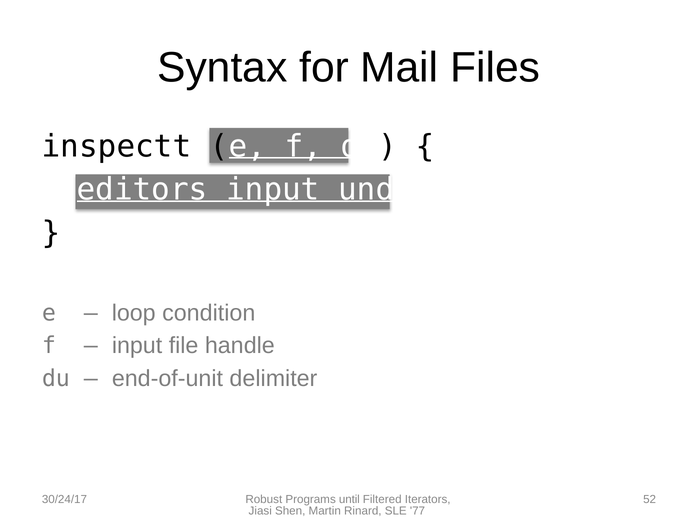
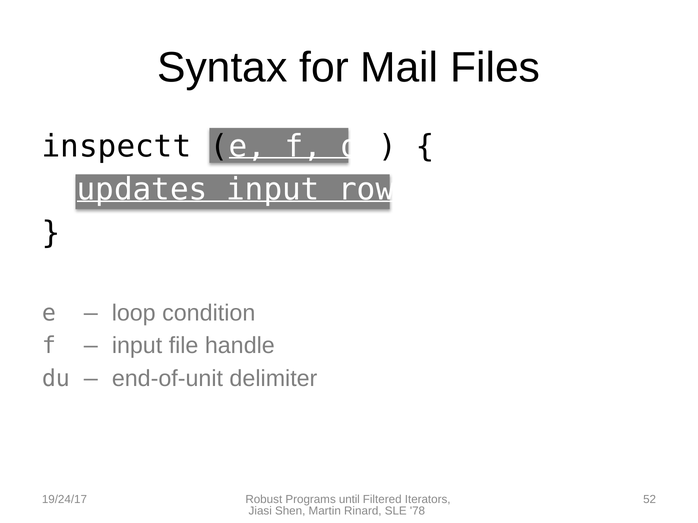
editors: editors -> updates (142, 190)
undo: undo -> rows (376, 190)
30/24/17: 30/24/17 -> 19/24/17 (64, 500)
77: 77 -> 78 (418, 512)
